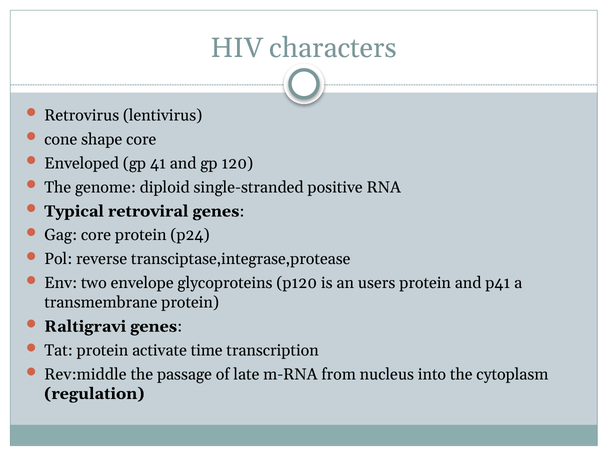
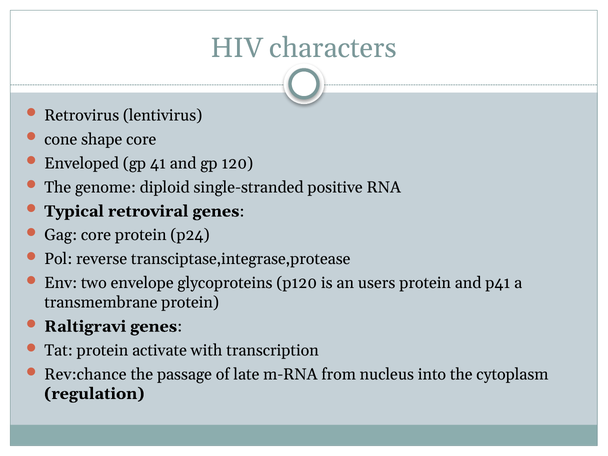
time: time -> with (207, 350)
Rev:middle: Rev:middle -> Rev:chance (85, 374)
